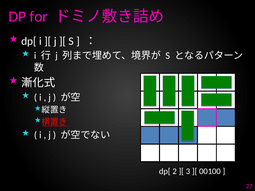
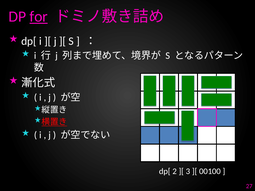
for underline: none -> present (39, 17)
